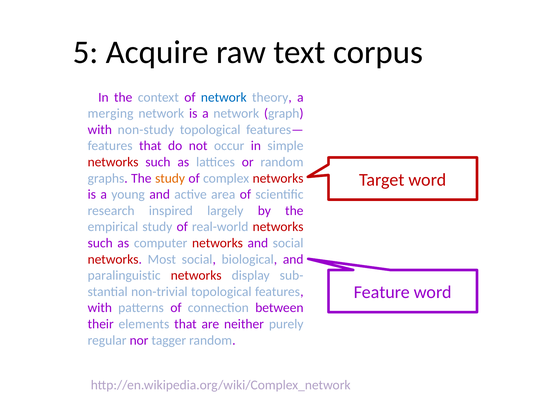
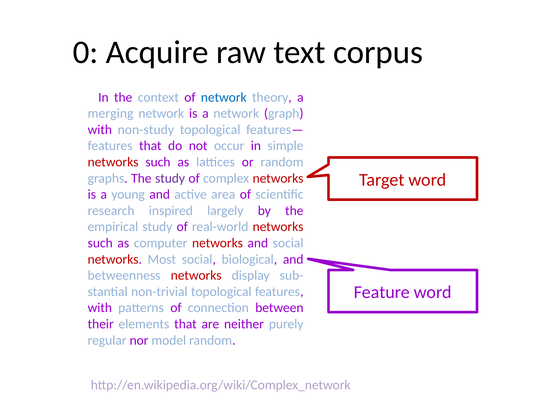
5: 5 -> 0 (86, 52)
study colour: orange -> purple (170, 178)
paralinguistic: paralinguistic -> betweenness (124, 275)
tagger: tagger -> model (169, 340)
